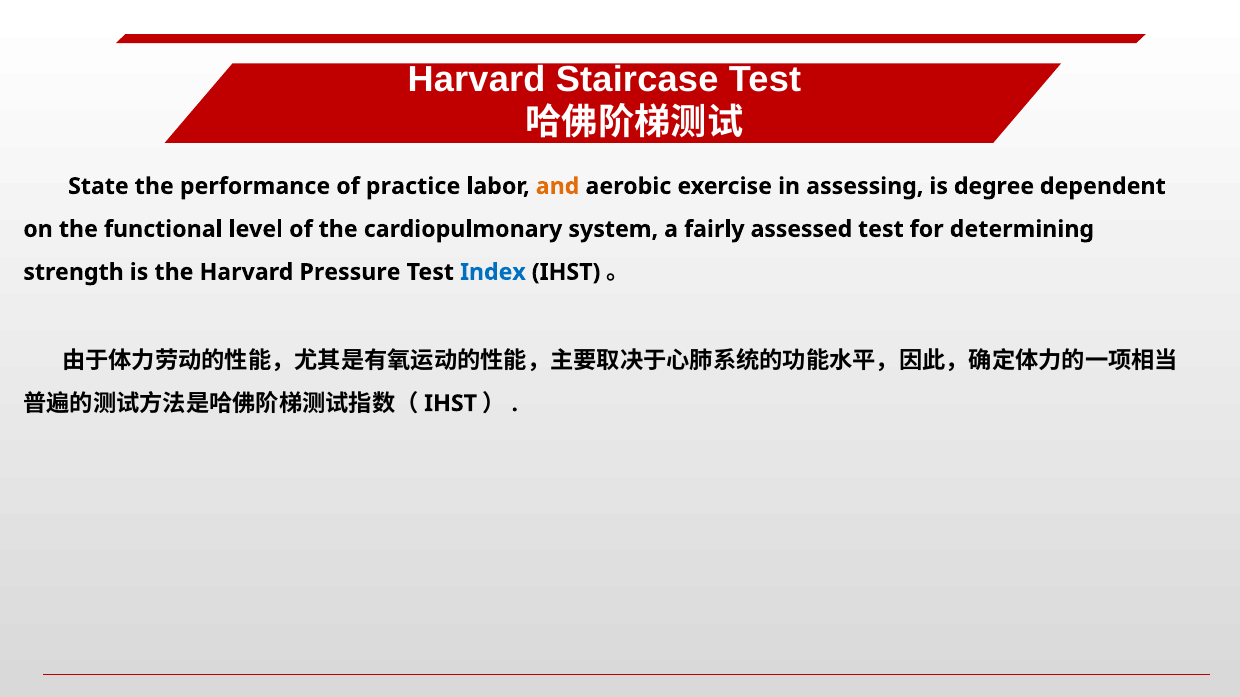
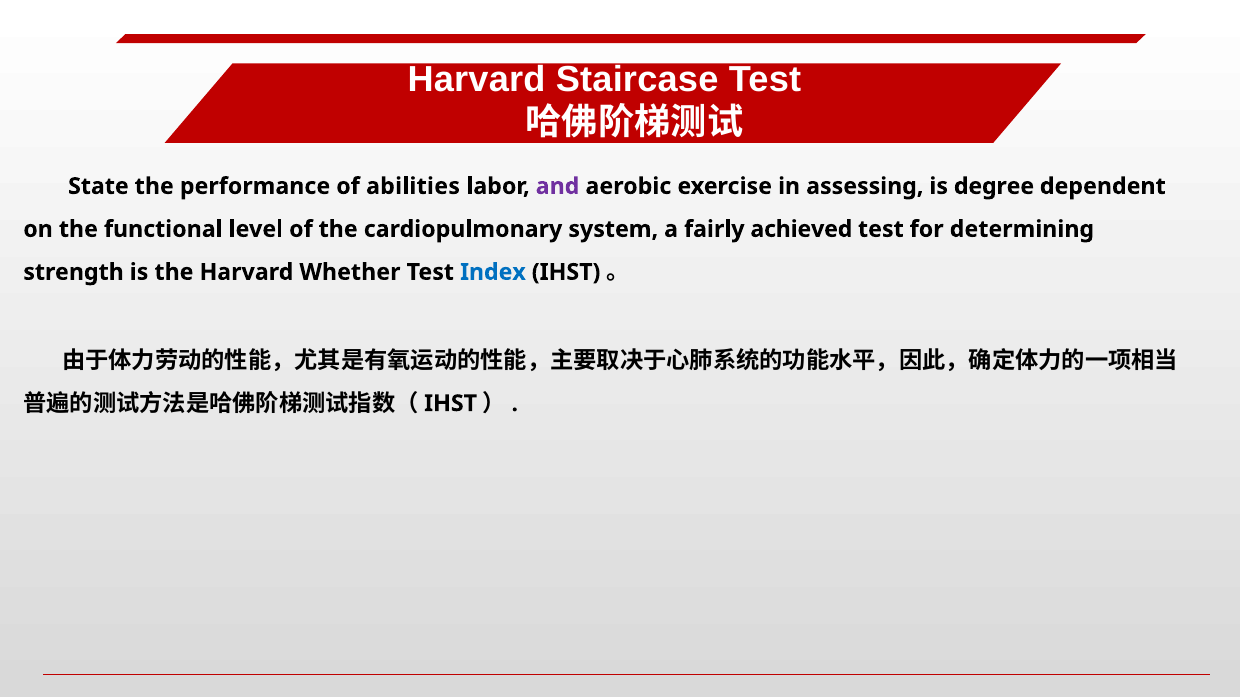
practice: practice -> abilities (413, 186)
and colour: orange -> purple (558, 186)
assessed: assessed -> achieved (801, 229)
Pressure: Pressure -> Whether (350, 272)
